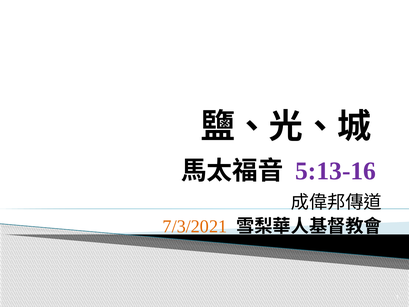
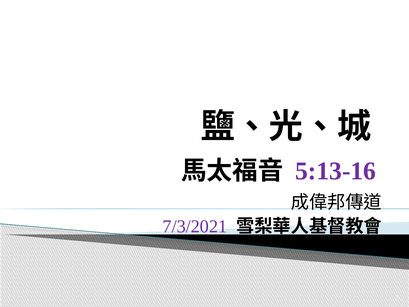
7/3/2021 colour: orange -> purple (195, 226)
